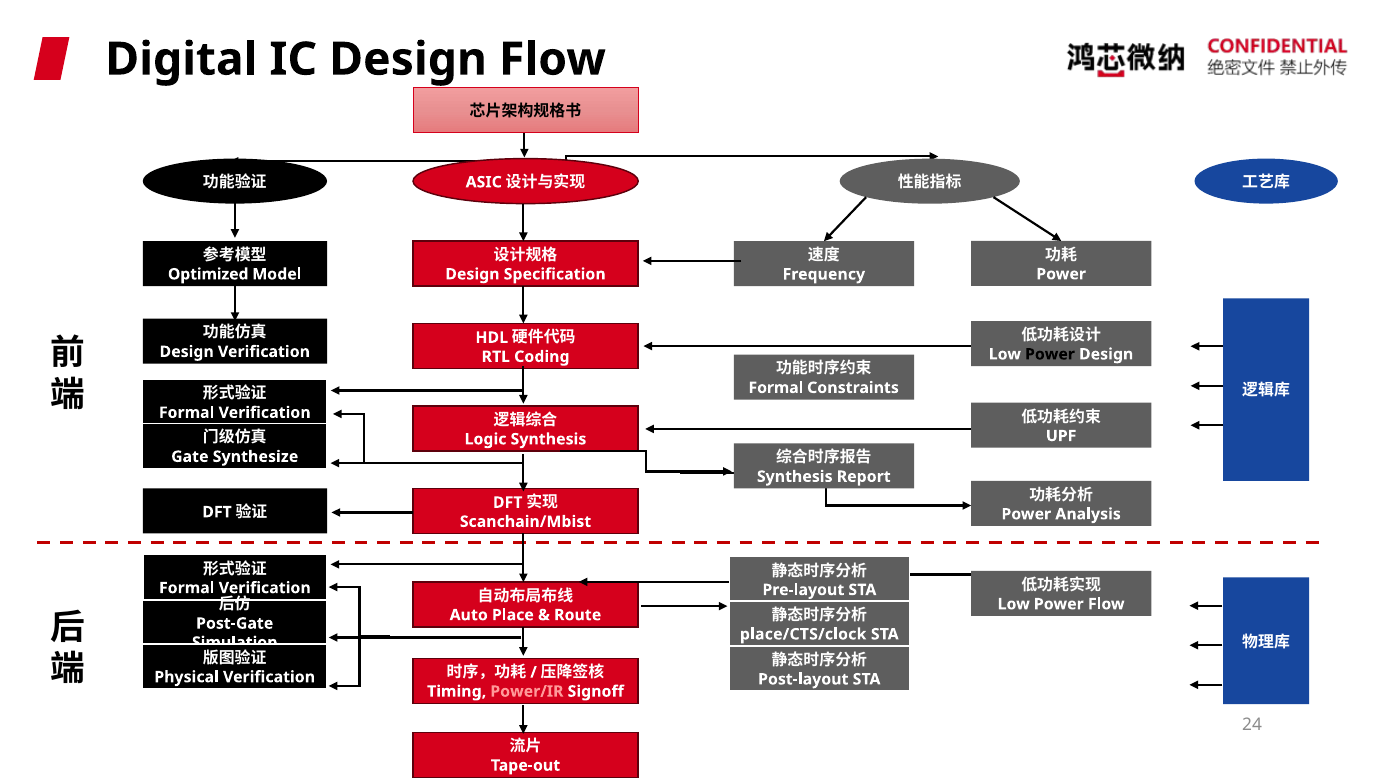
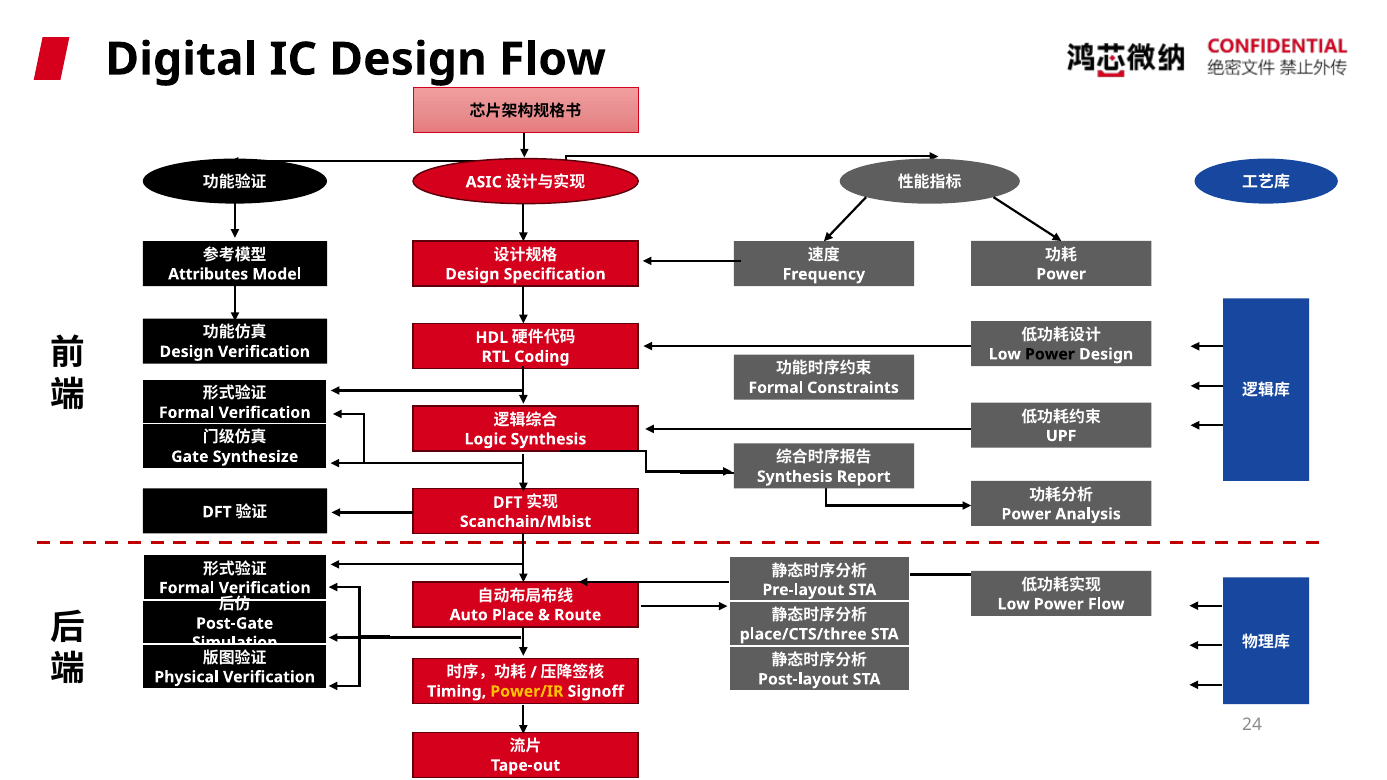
Optimized: Optimized -> Attributes (208, 274)
place/CTS/clock: place/CTS/clock -> place/CTS/three (803, 634)
Power/IR colour: pink -> yellow (527, 692)
